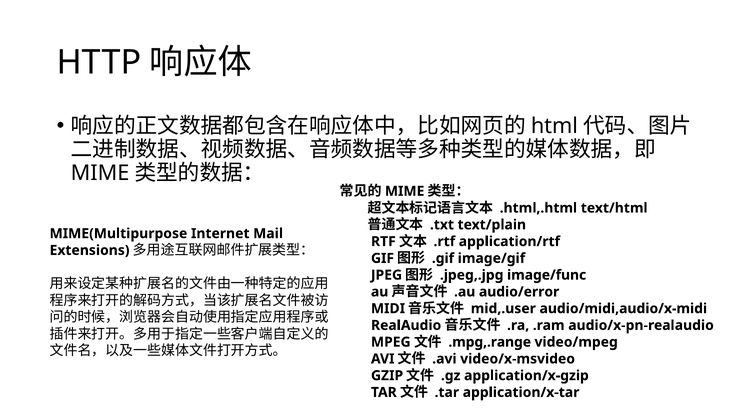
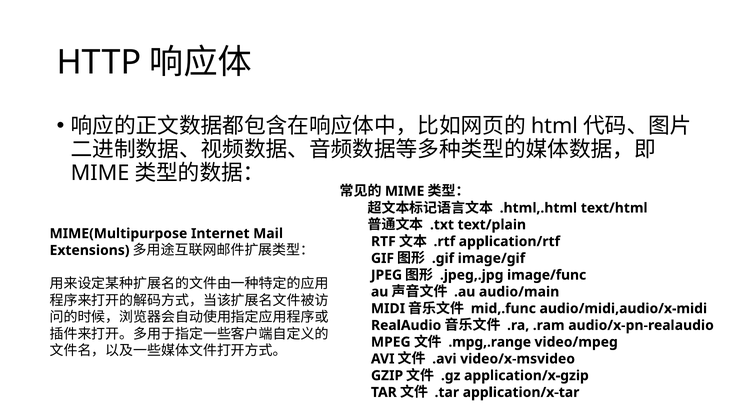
audio/error: audio/error -> audio/main (519, 291)
mid,.user: mid,.user -> mid,.func (503, 308)
